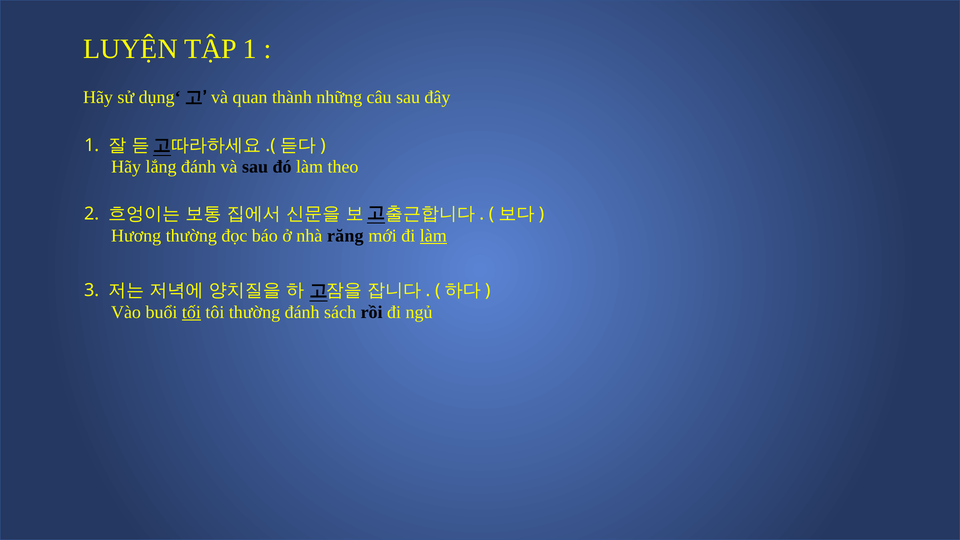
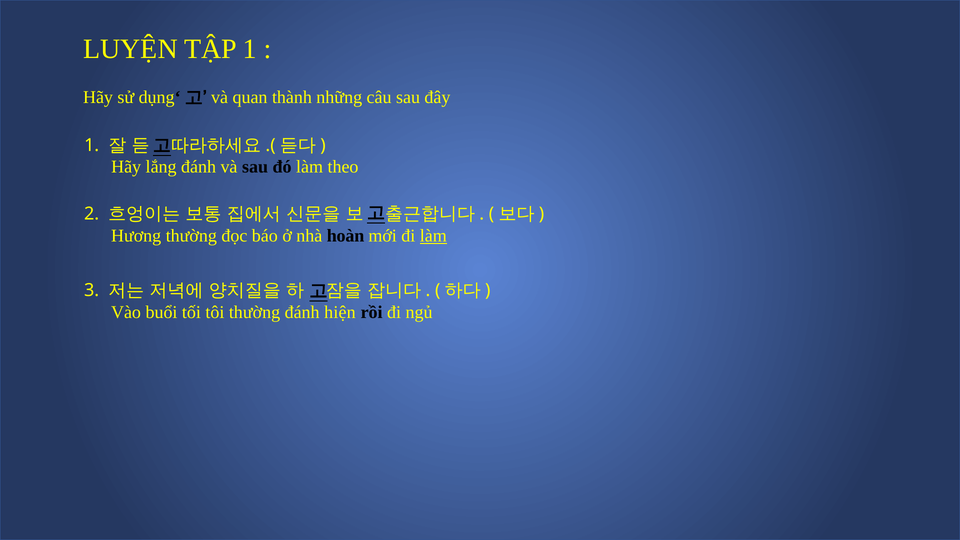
răng: răng -> hoàn (346, 236)
tối underline: present -> none (191, 312)
sách: sách -> hiện (340, 312)
